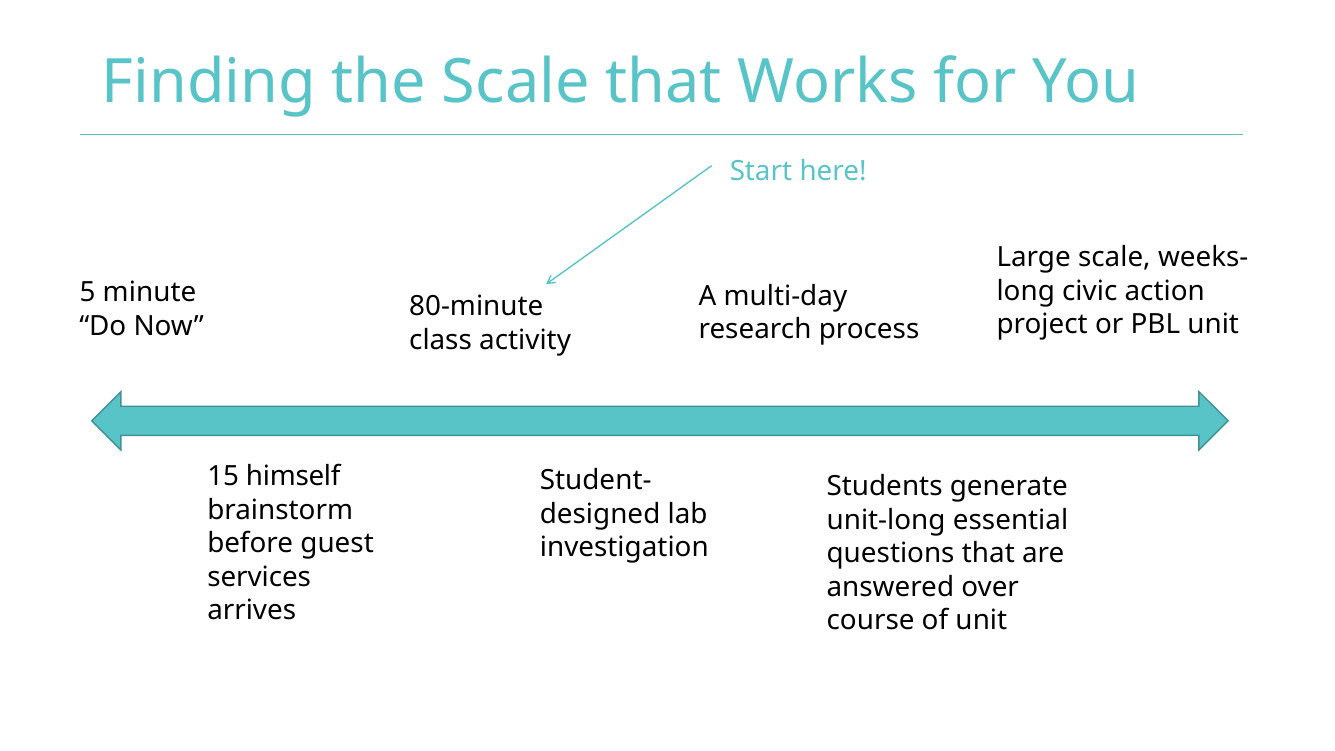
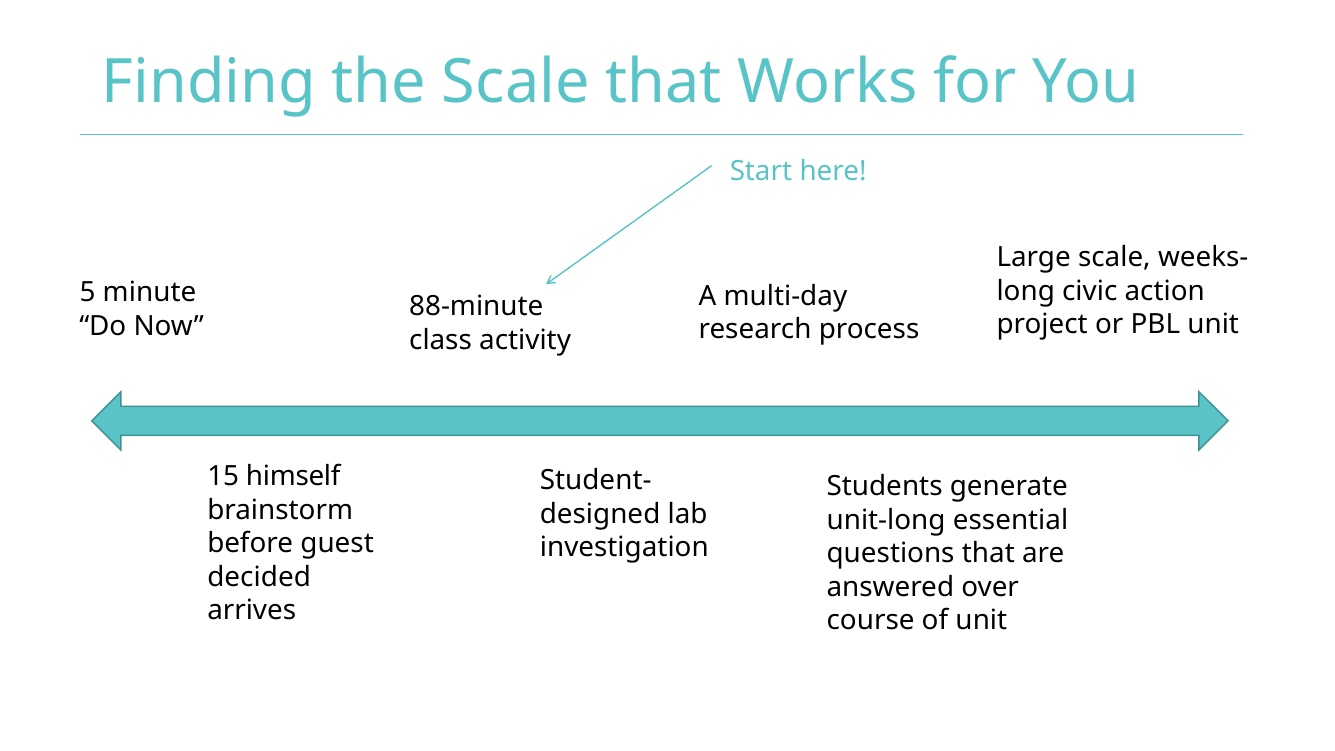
80-minute: 80-minute -> 88-minute (476, 307)
services: services -> decided (259, 577)
